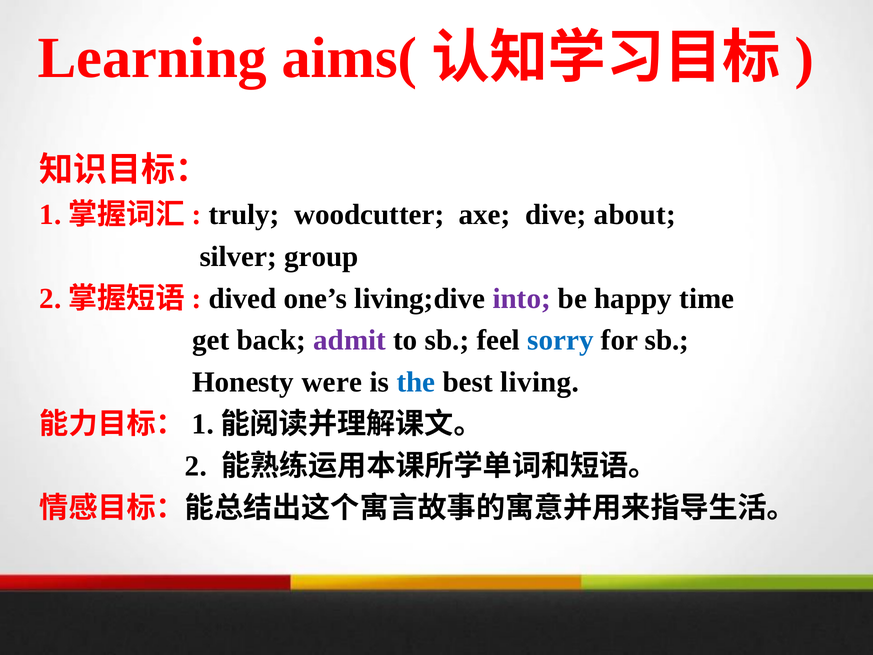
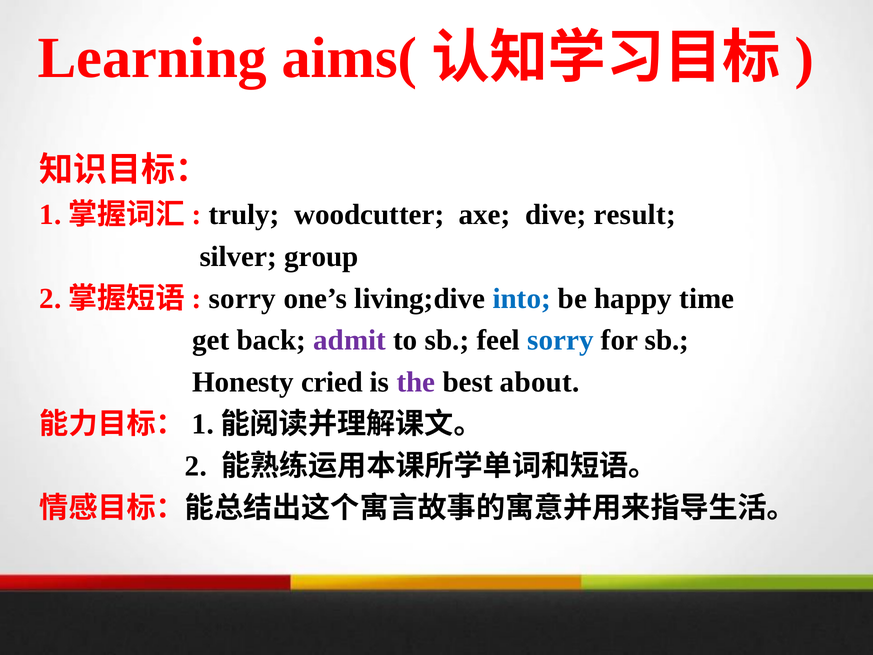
about: about -> result (635, 215)
dived: dived -> sorry (242, 298)
into colour: purple -> blue (522, 298)
were: were -> cried (332, 382)
the colour: blue -> purple (416, 382)
living: living -> about (540, 382)
